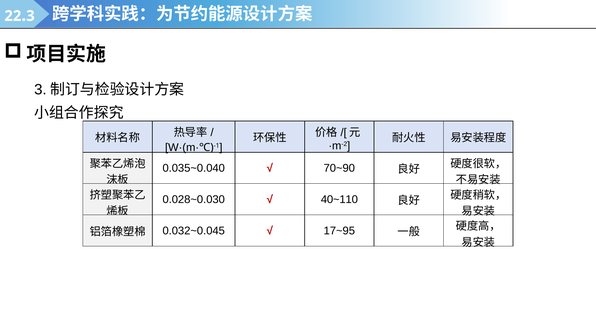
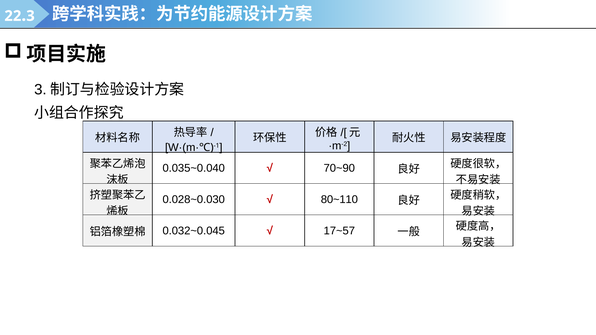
40~110: 40~110 -> 80~110 (339, 200)
17~95: 17~95 -> 17~57 (339, 231)
